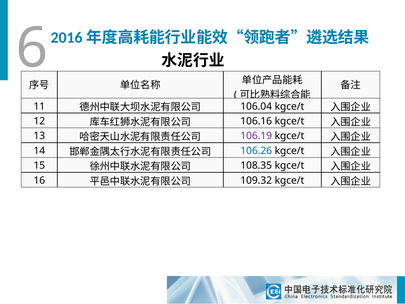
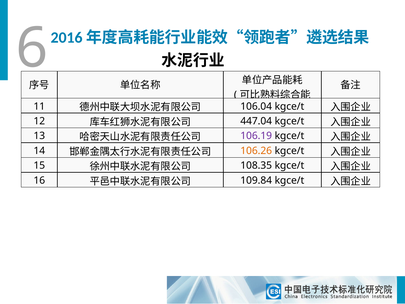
106.16: 106.16 -> 447.04 (256, 121)
106.26 colour: blue -> orange (256, 151)
109.32: 109.32 -> 109.84 (256, 180)
